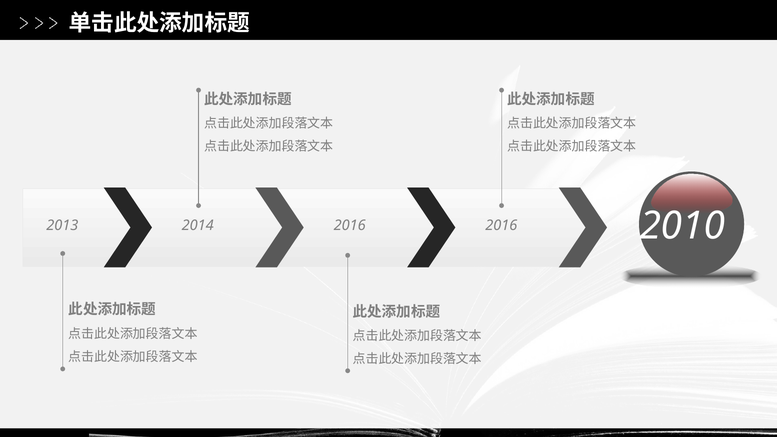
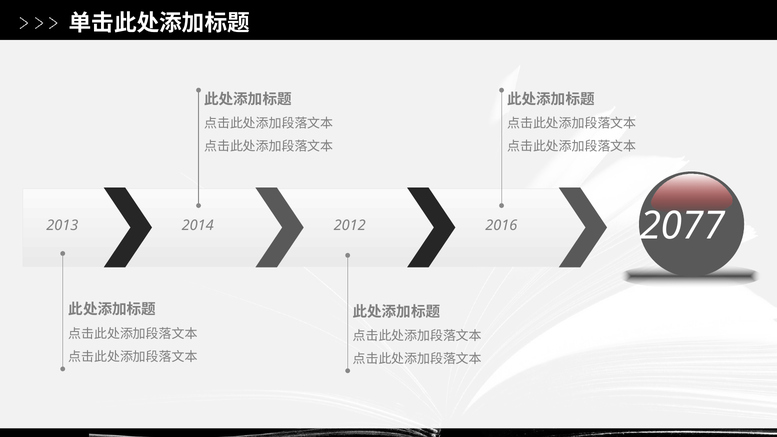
2010: 2010 -> 2077 (682, 226)
2014 2016: 2016 -> 2012 (350, 226)
